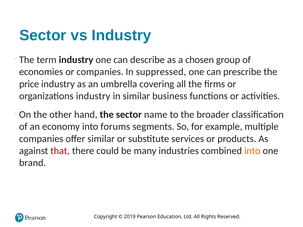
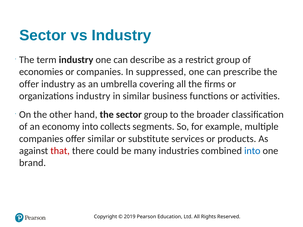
chosen: chosen -> restrict (200, 60)
price: price -> offer (29, 84)
sector name: name -> group (156, 115)
forums: forums -> collects (115, 127)
into colour: orange -> blue (252, 151)
